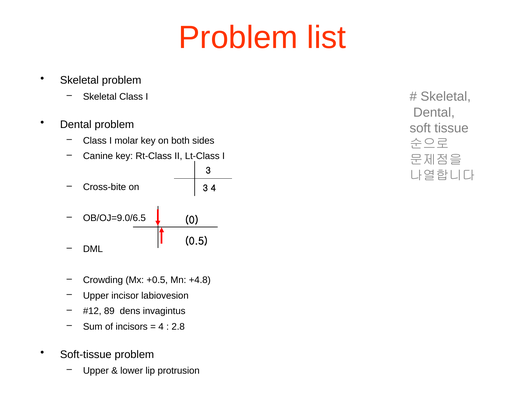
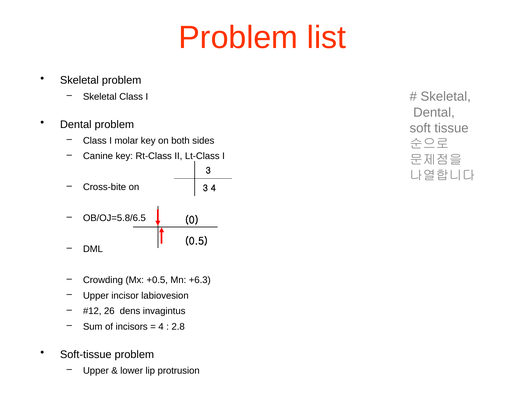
OB/OJ=9.0/6.5: OB/OJ=9.0/6.5 -> OB/OJ=5.8/6.5 (114, 218)
+4.8: +4.8 -> +6.3 (200, 280)
89: 89 -> 26 (109, 311)
